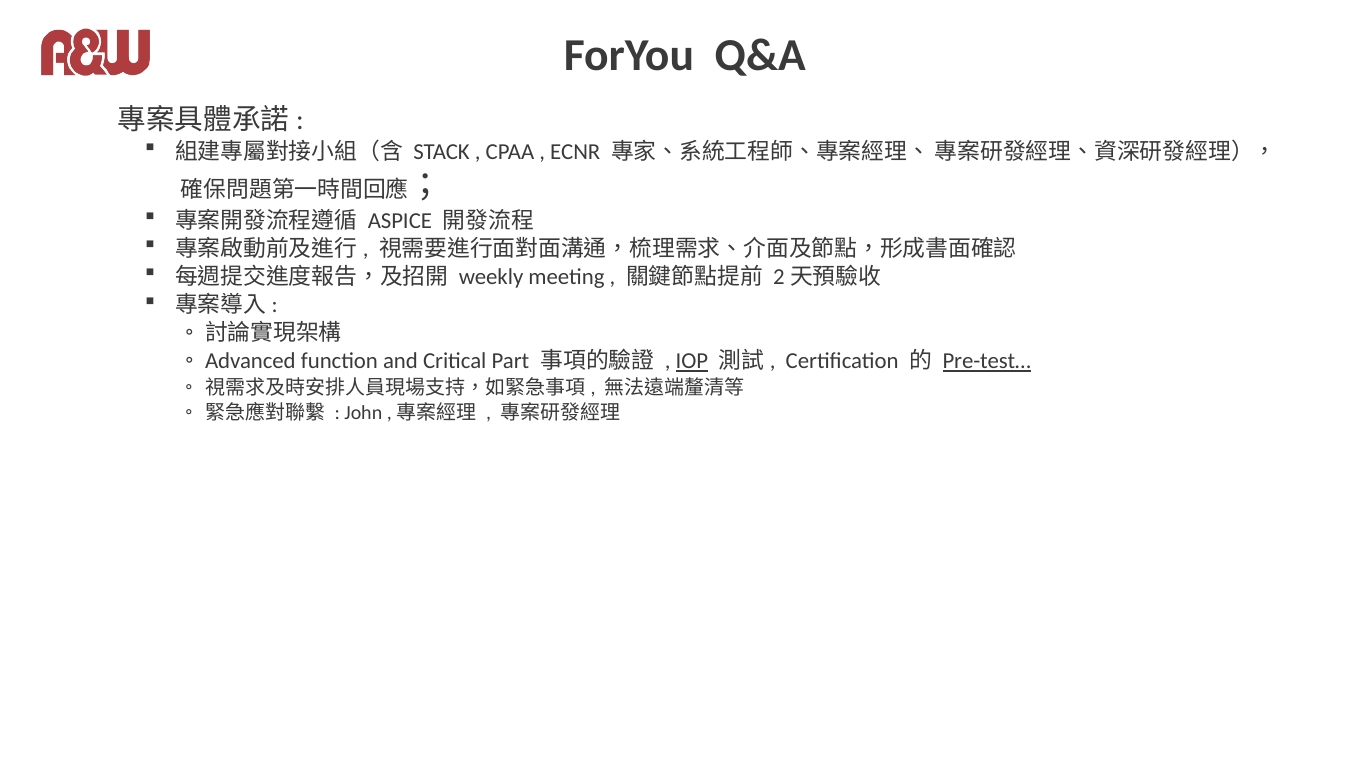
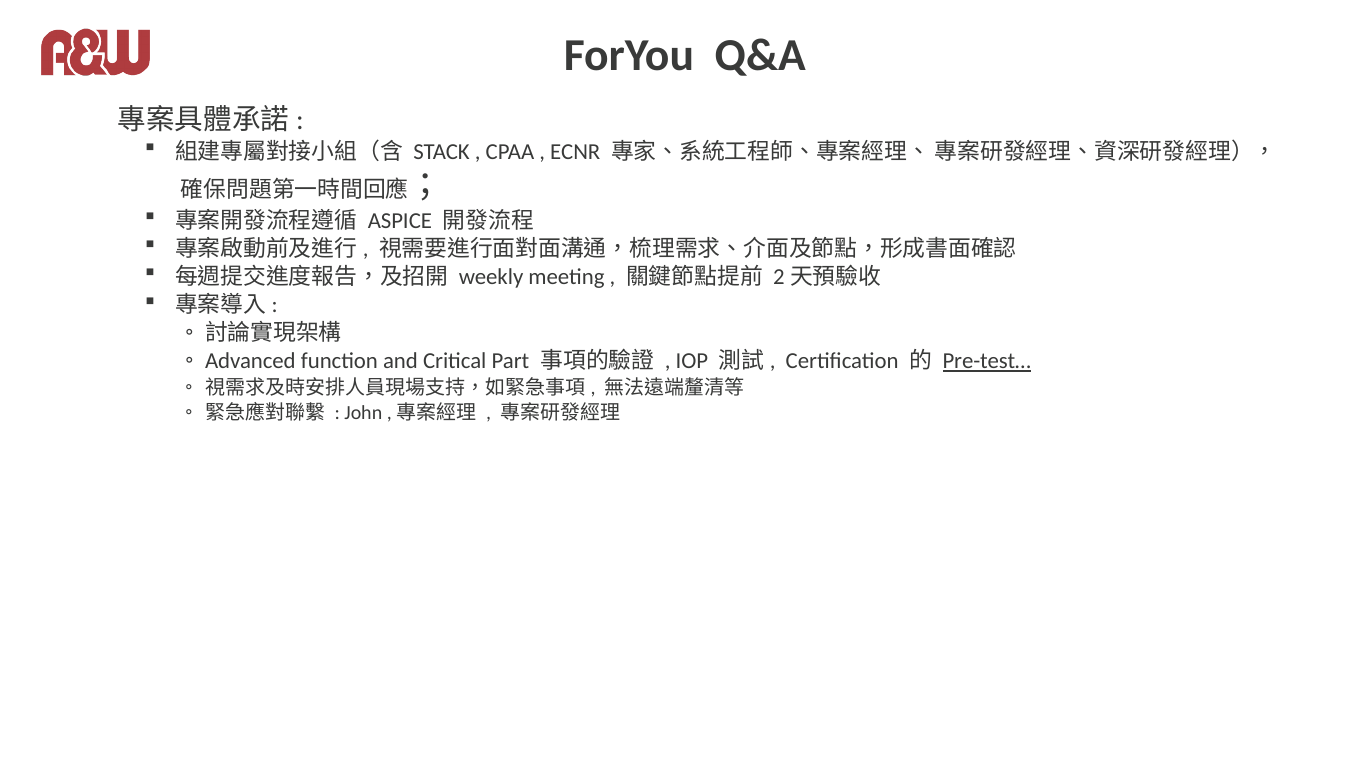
IOP underline: present -> none (692, 362)
